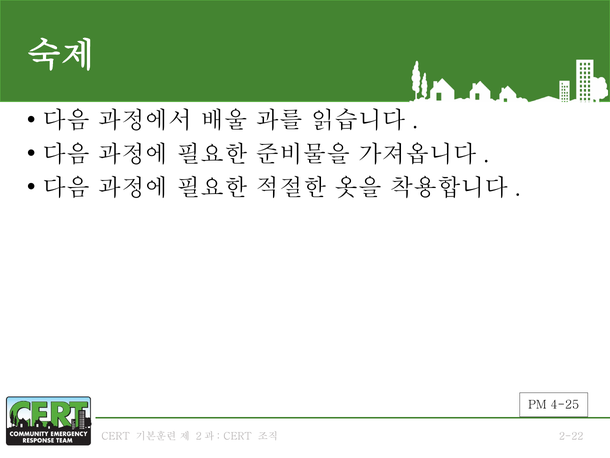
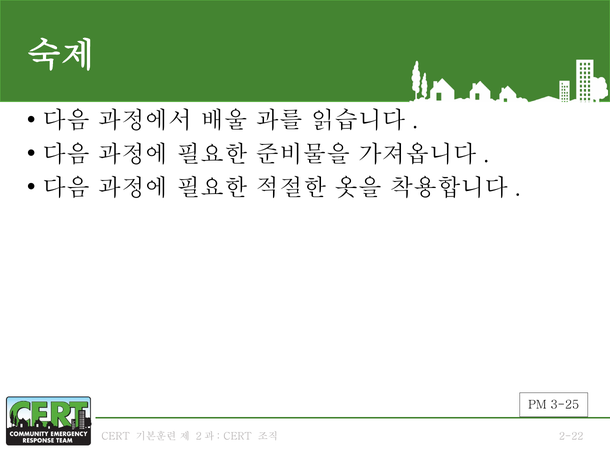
4-25: 4-25 -> 3-25 (565, 404)
